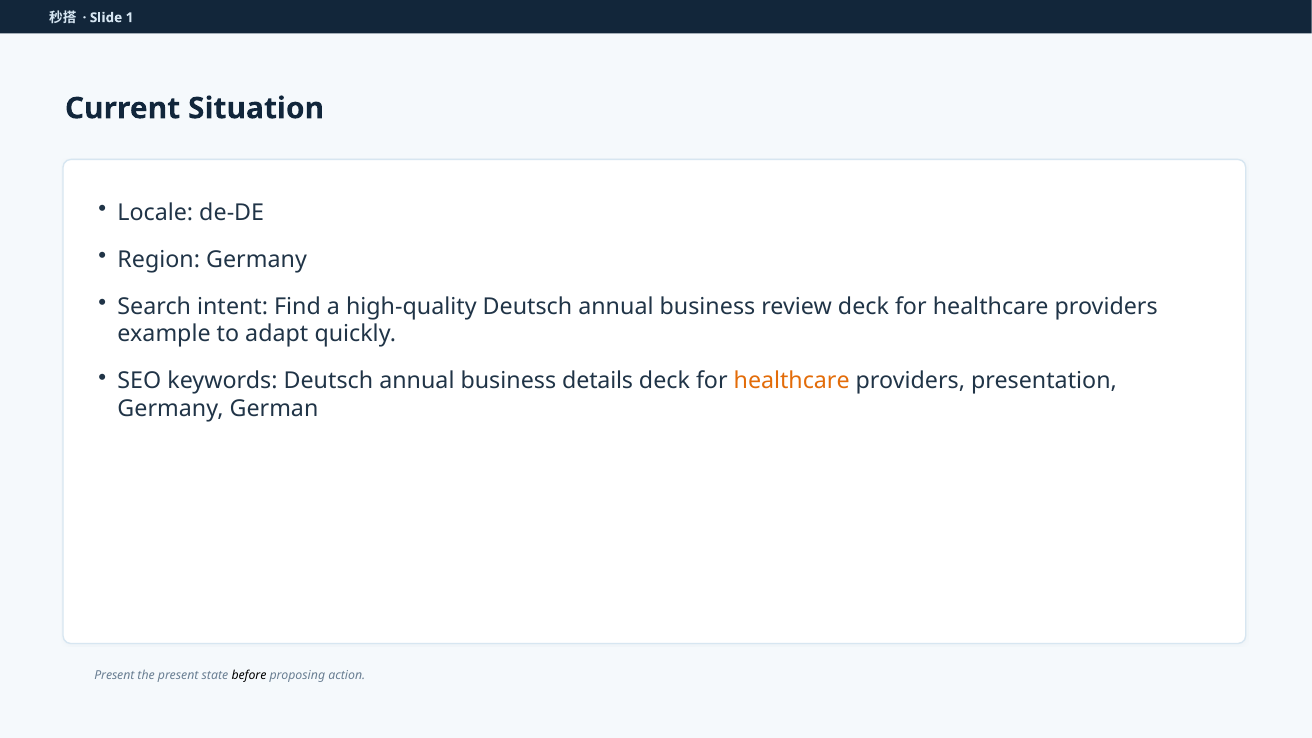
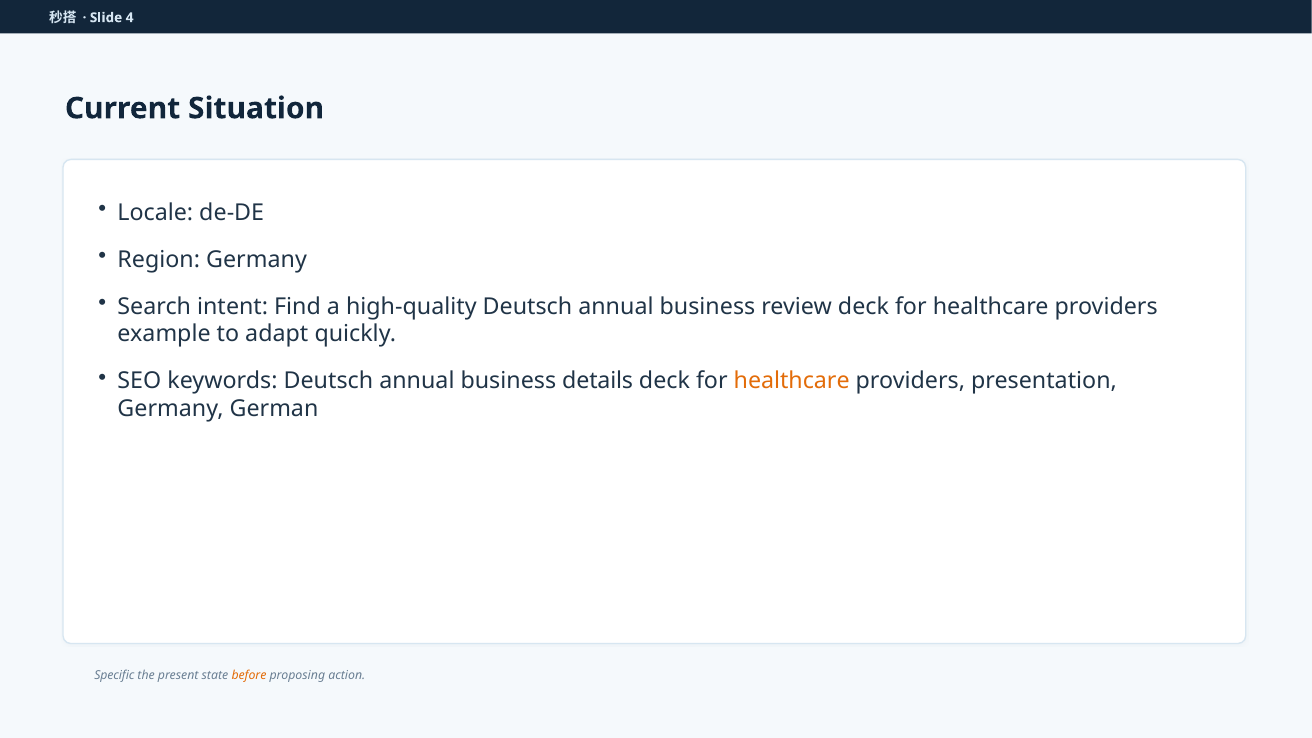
1: 1 -> 4 (130, 18)
Present: Present -> Specific (114, 676)
before colour: black -> orange (249, 676)
